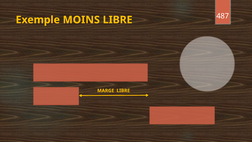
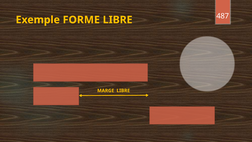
MOINS: MOINS -> FORME (81, 20)
